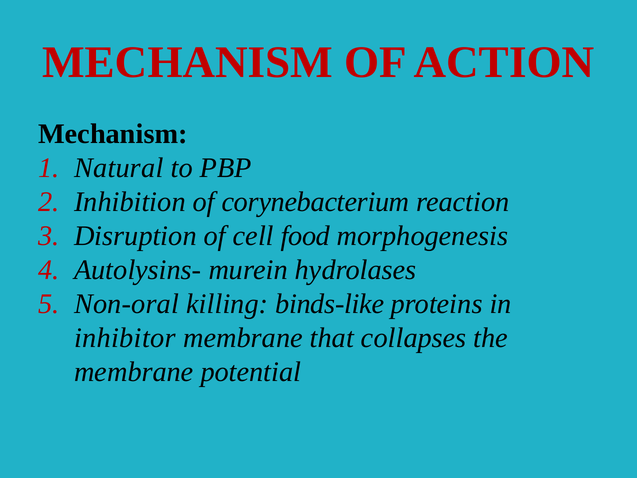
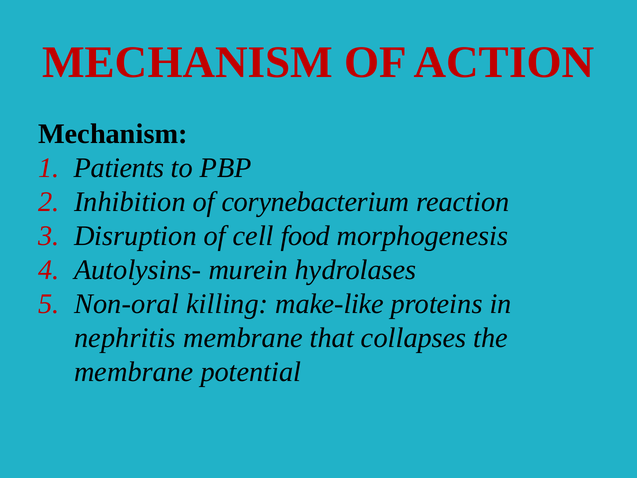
Natural: Natural -> Patients (119, 168)
binds-like: binds-like -> make-like (330, 304)
inhibitor: inhibitor -> nephritis (125, 338)
